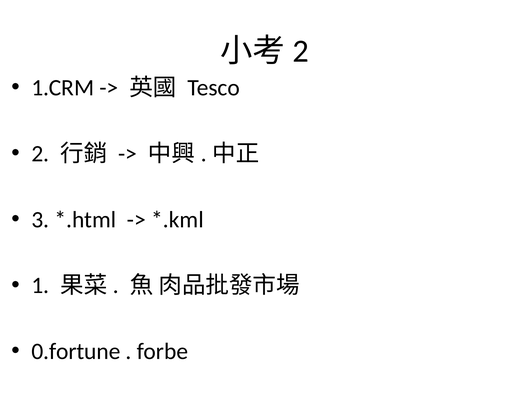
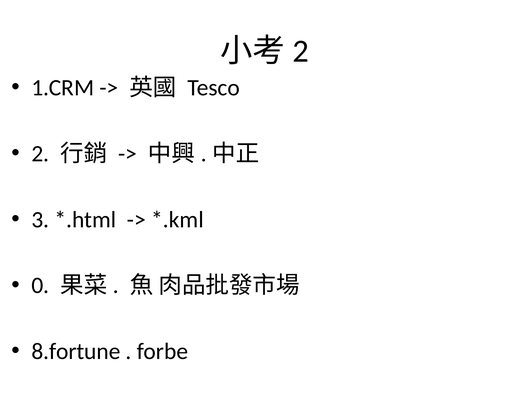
1: 1 -> 0 (40, 285)
0.fortune: 0.fortune -> 8.fortune (76, 351)
